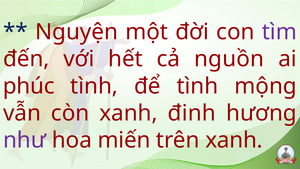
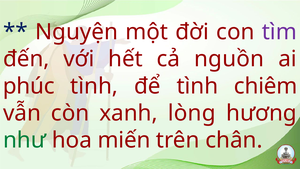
mộng: mộng -> chiêm (266, 86)
đinh: đinh -> lòng (192, 113)
như colour: purple -> green (24, 140)
trên xanh: xanh -> chân (234, 140)
